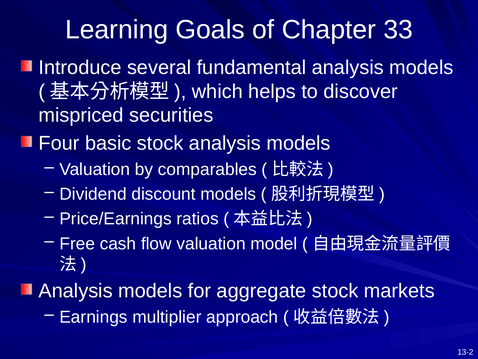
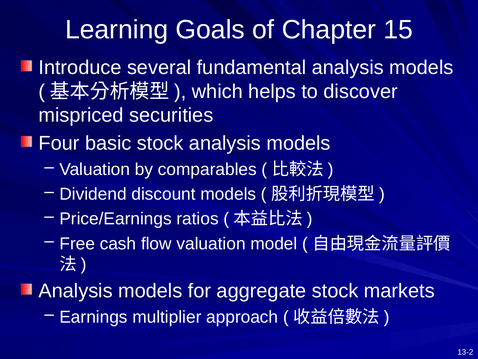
33: 33 -> 15 (398, 30)
